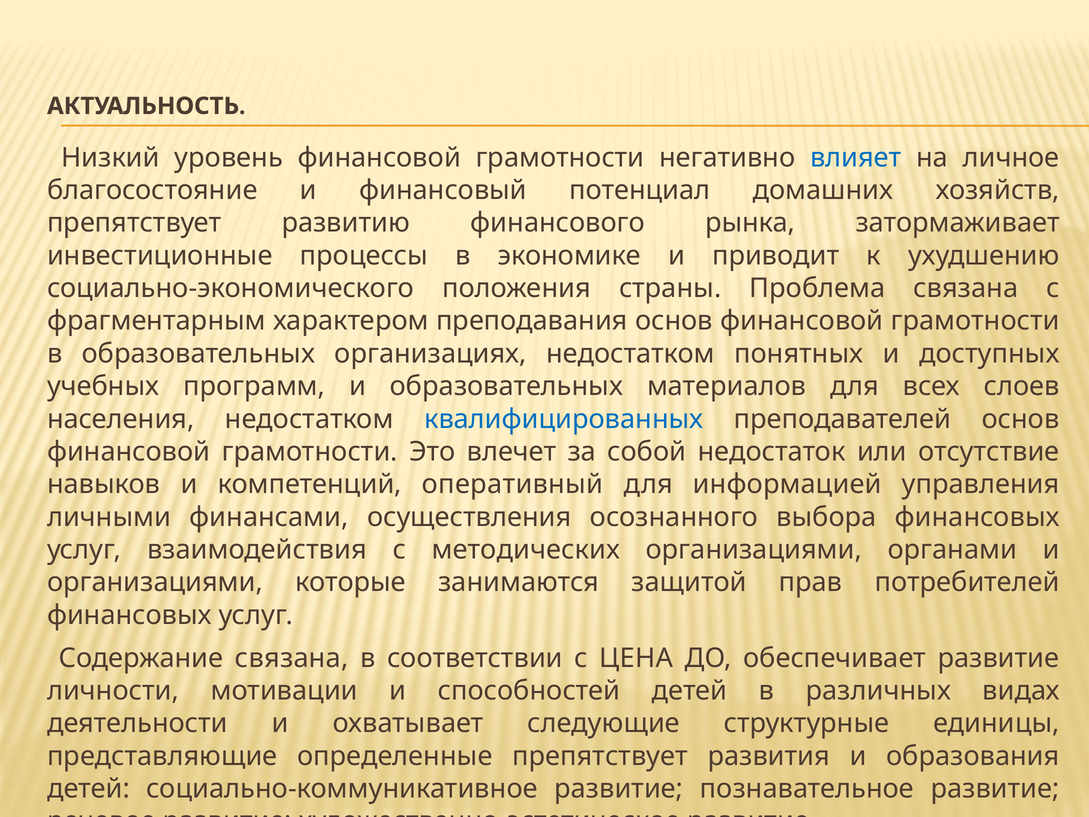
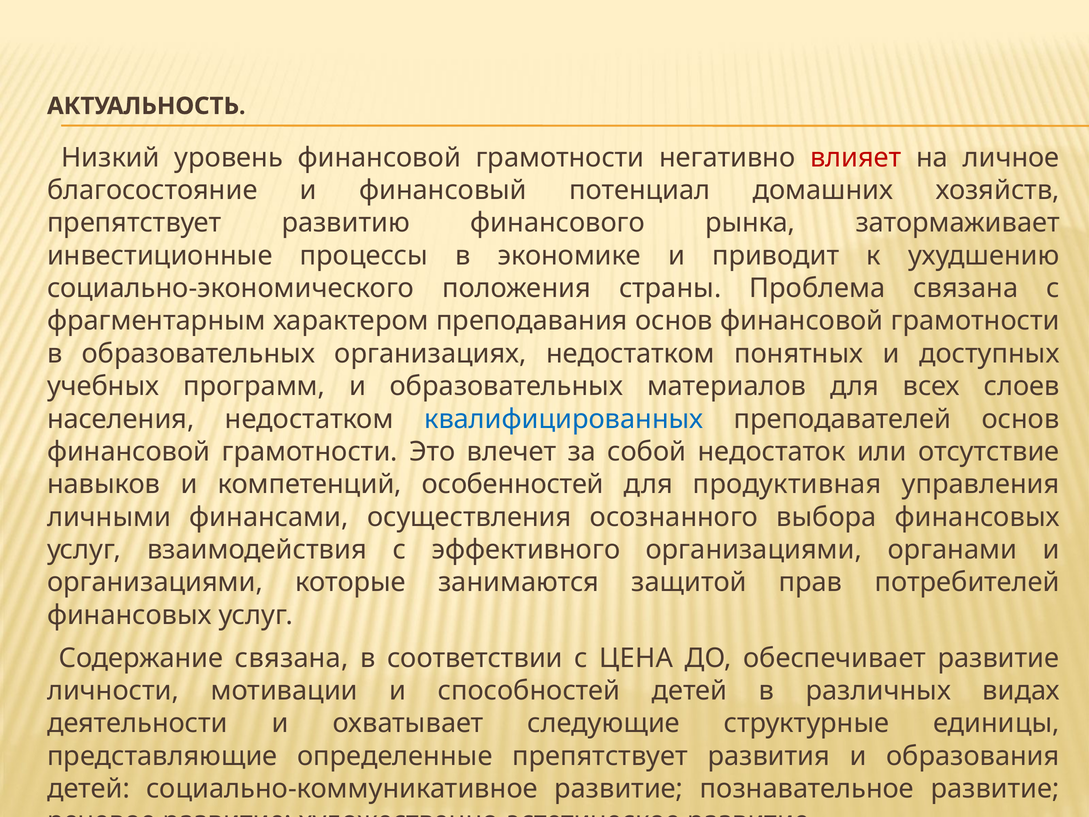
влияет colour: blue -> red (856, 158)
оперативный: оперативный -> особенностей (513, 484)
информацией: информацией -> продуктивная (787, 484)
методических: методических -> эффективного (526, 550)
